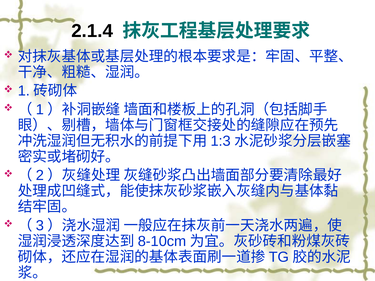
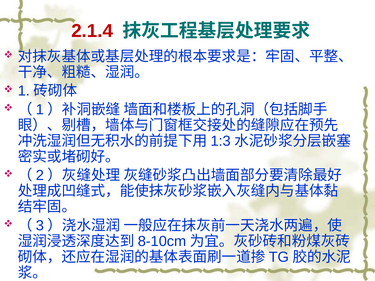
2.1.4 colour: black -> red (92, 31)
